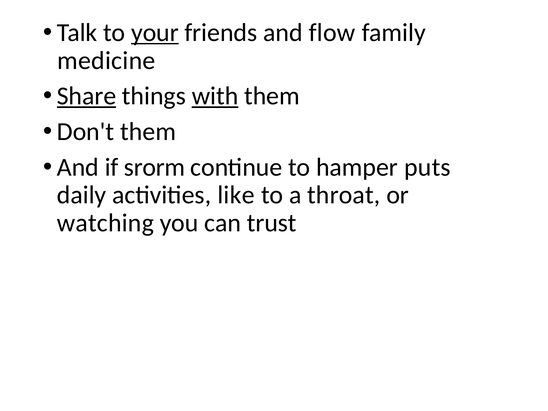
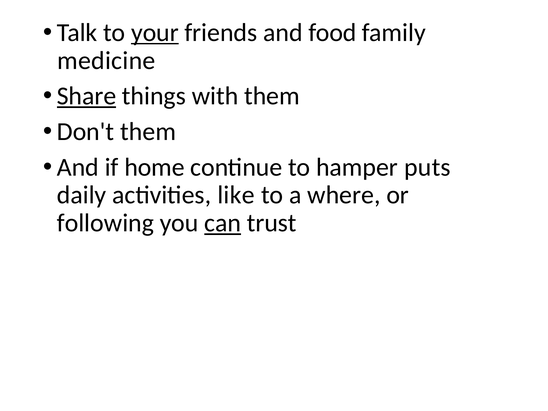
flow: flow -> food (332, 33)
with underline: present -> none (215, 96)
srorm: srorm -> home (154, 167)
throat: throat -> where (344, 195)
watching: watching -> following (105, 223)
can underline: none -> present (223, 223)
